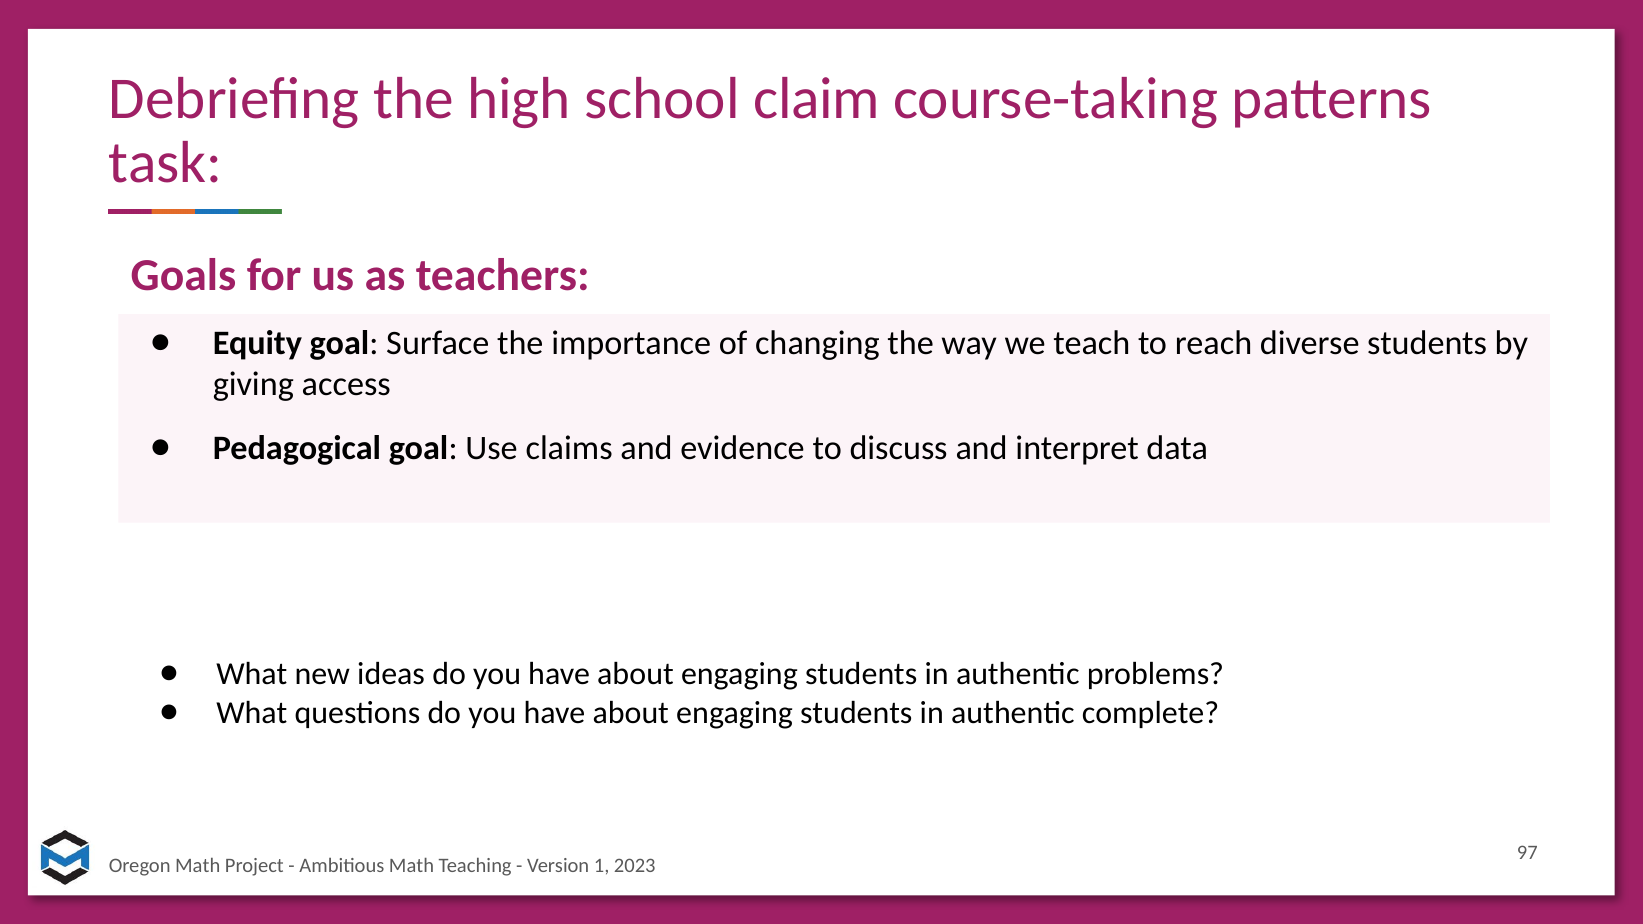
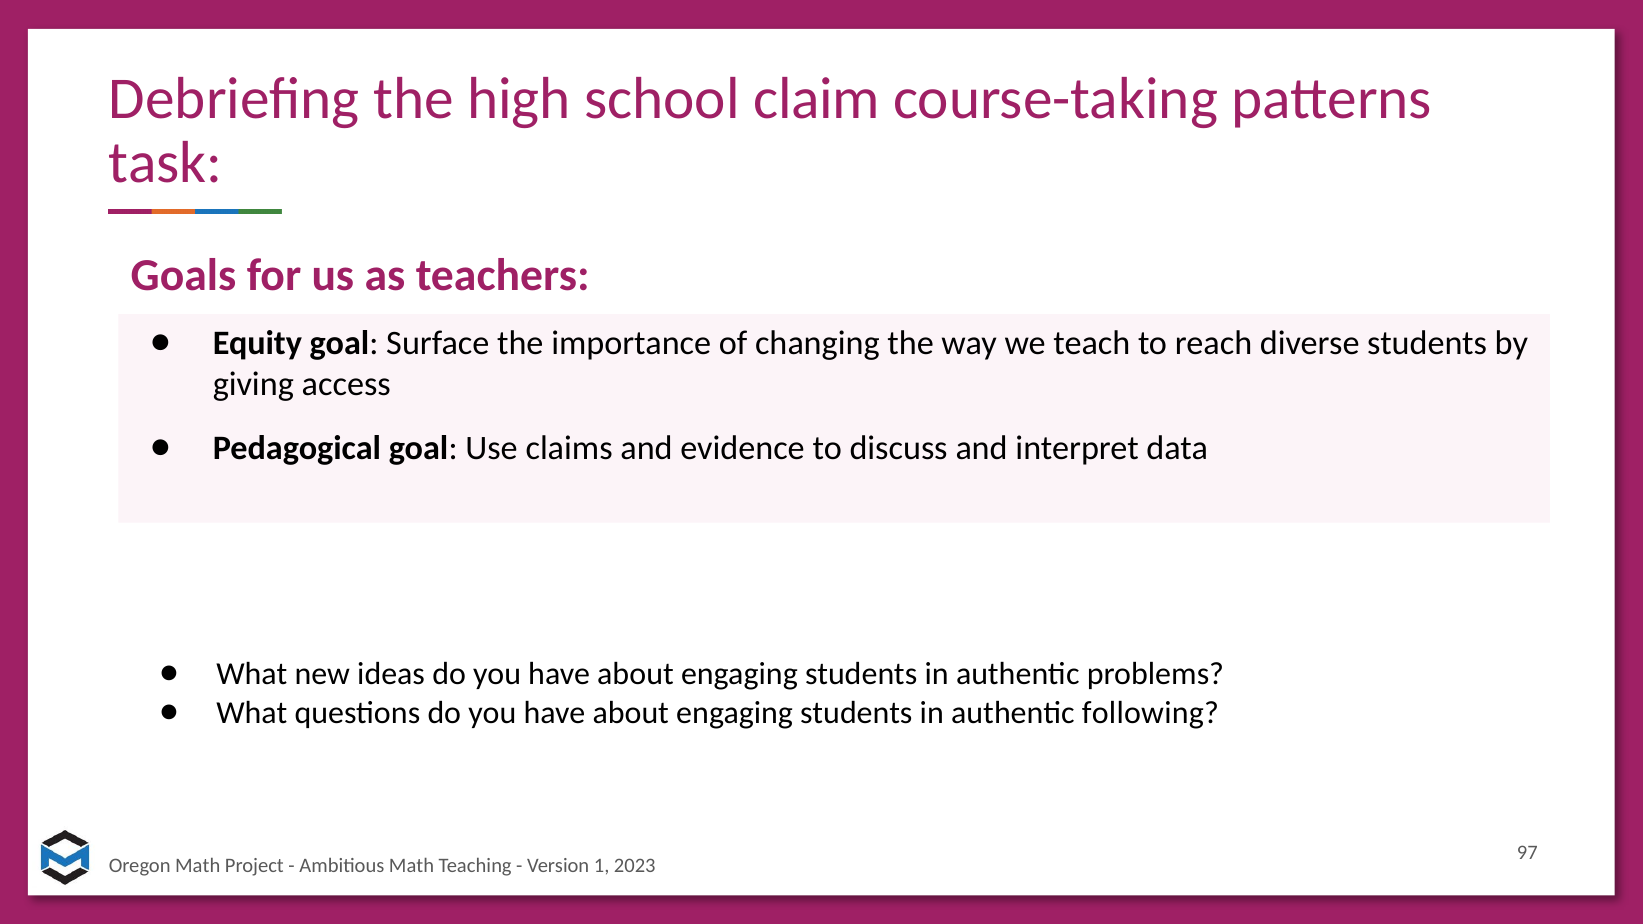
complete: complete -> following (1150, 713)
